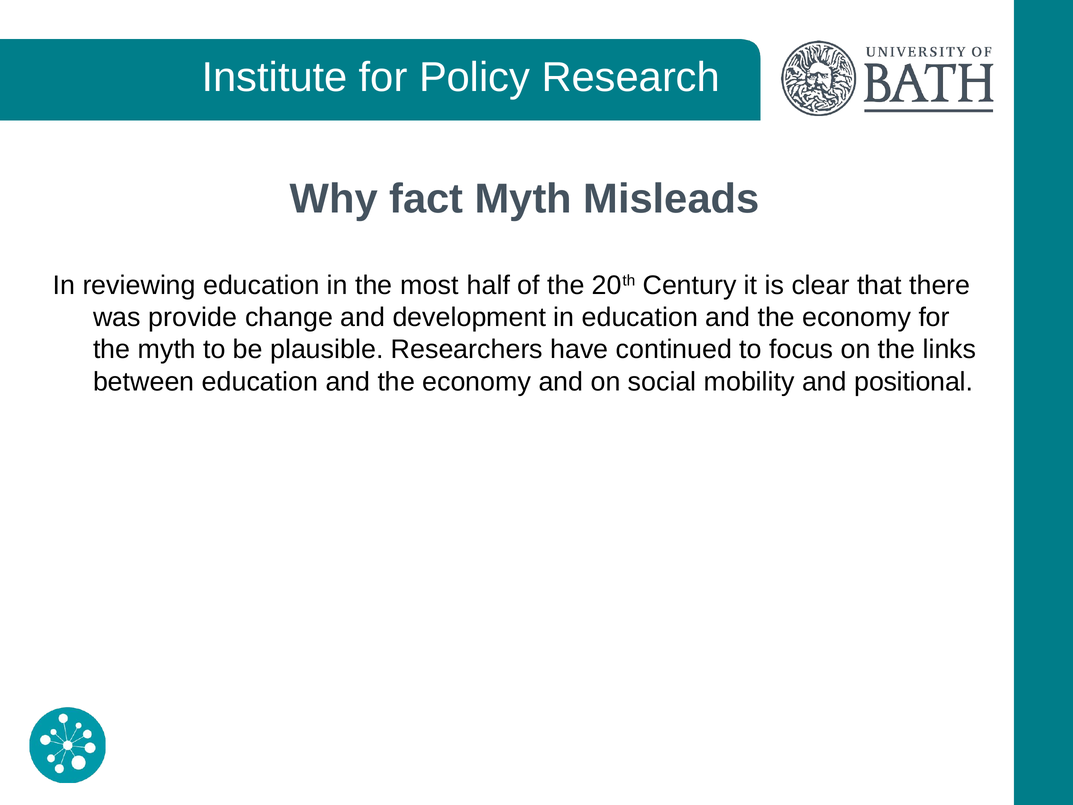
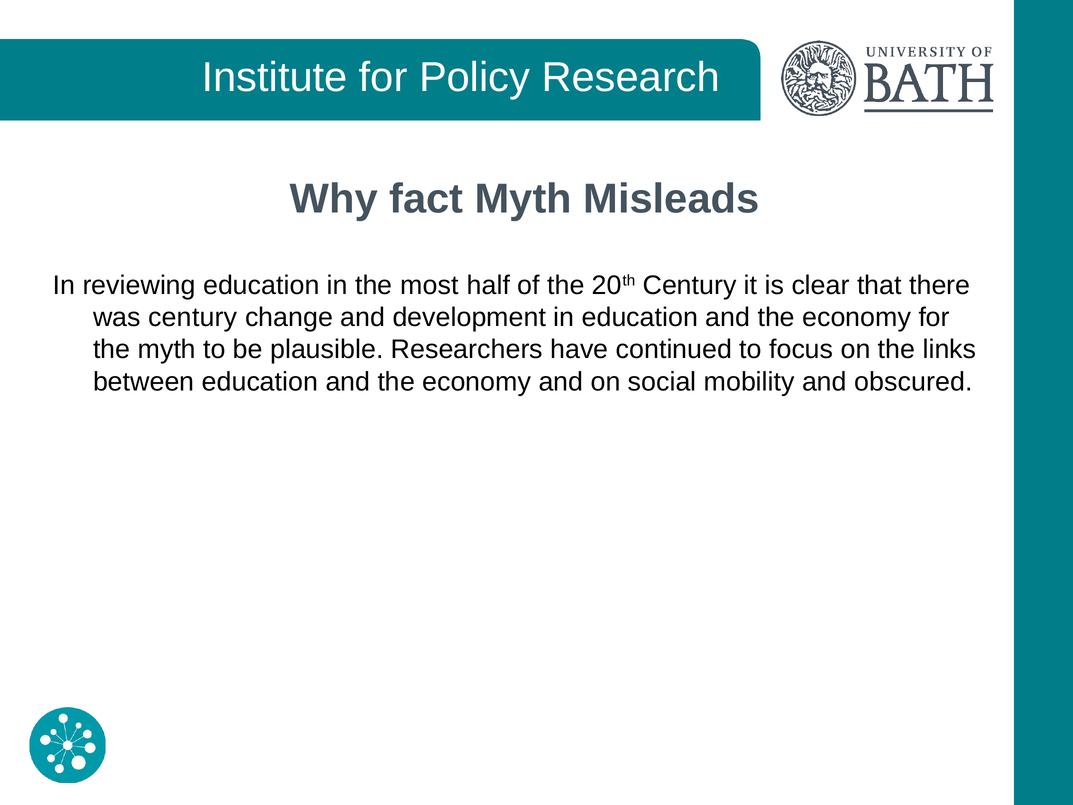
was provide: provide -> century (193, 317)
positional: positional -> obscured (914, 382)
